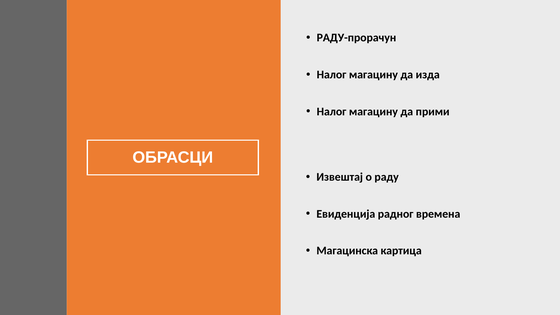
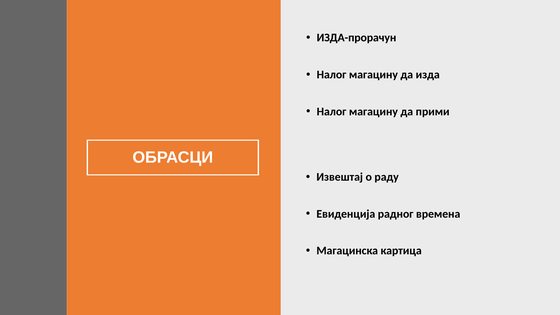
РАДУ-прорачун: РАДУ-прорачун -> ИЗДА-прорачун (356, 38)
